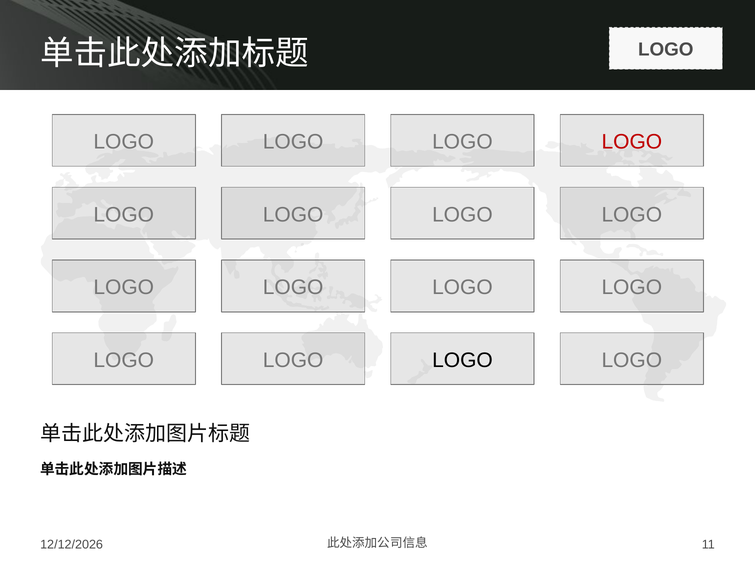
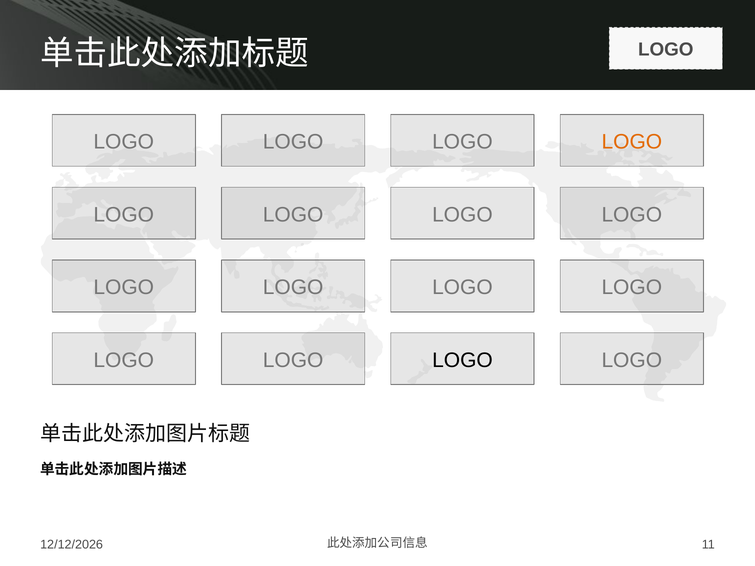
LOGO colour: red -> orange (632, 142)
